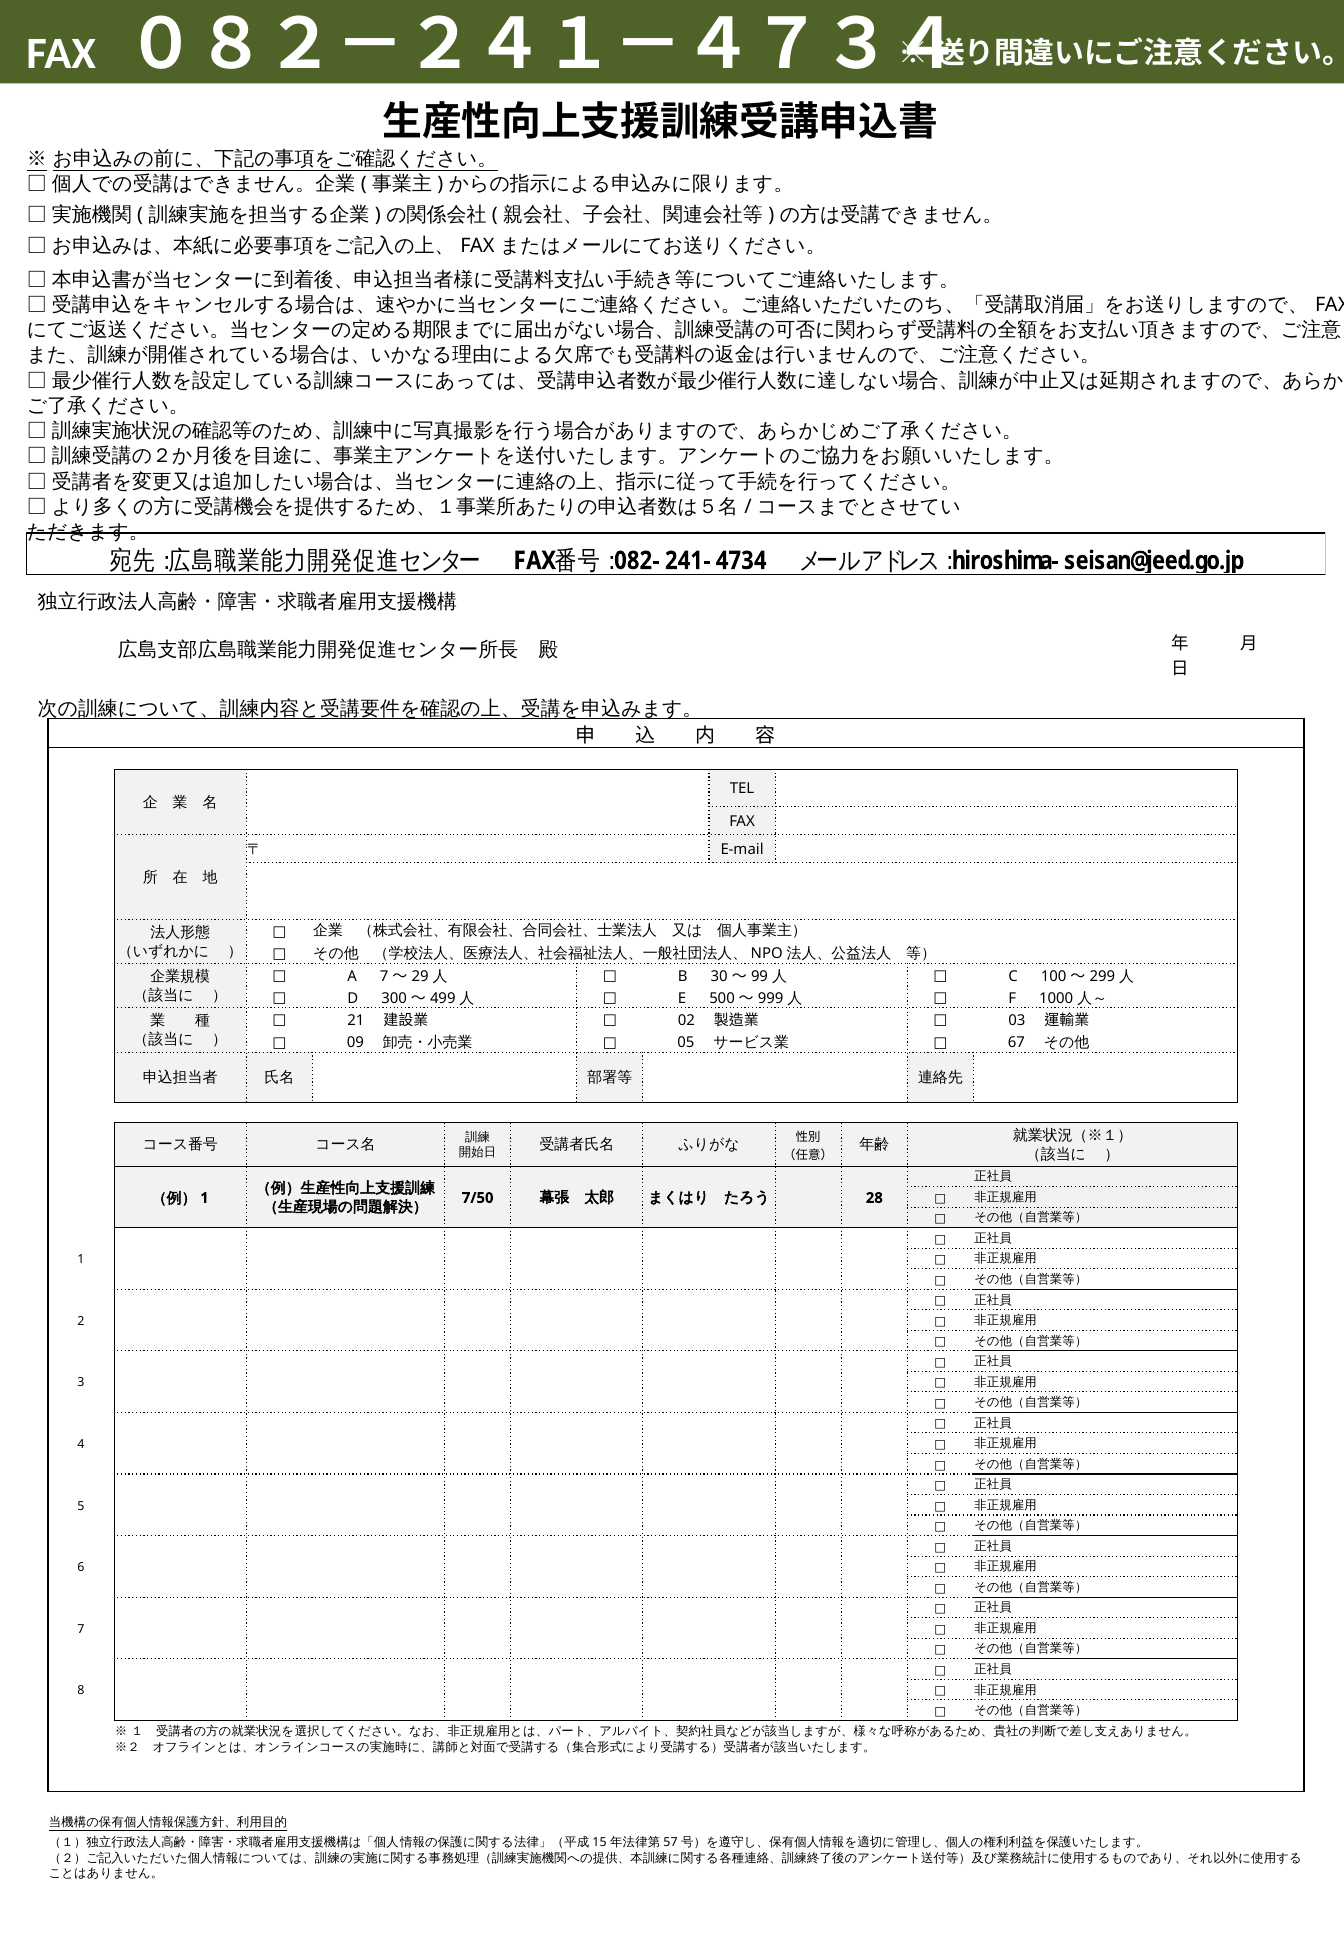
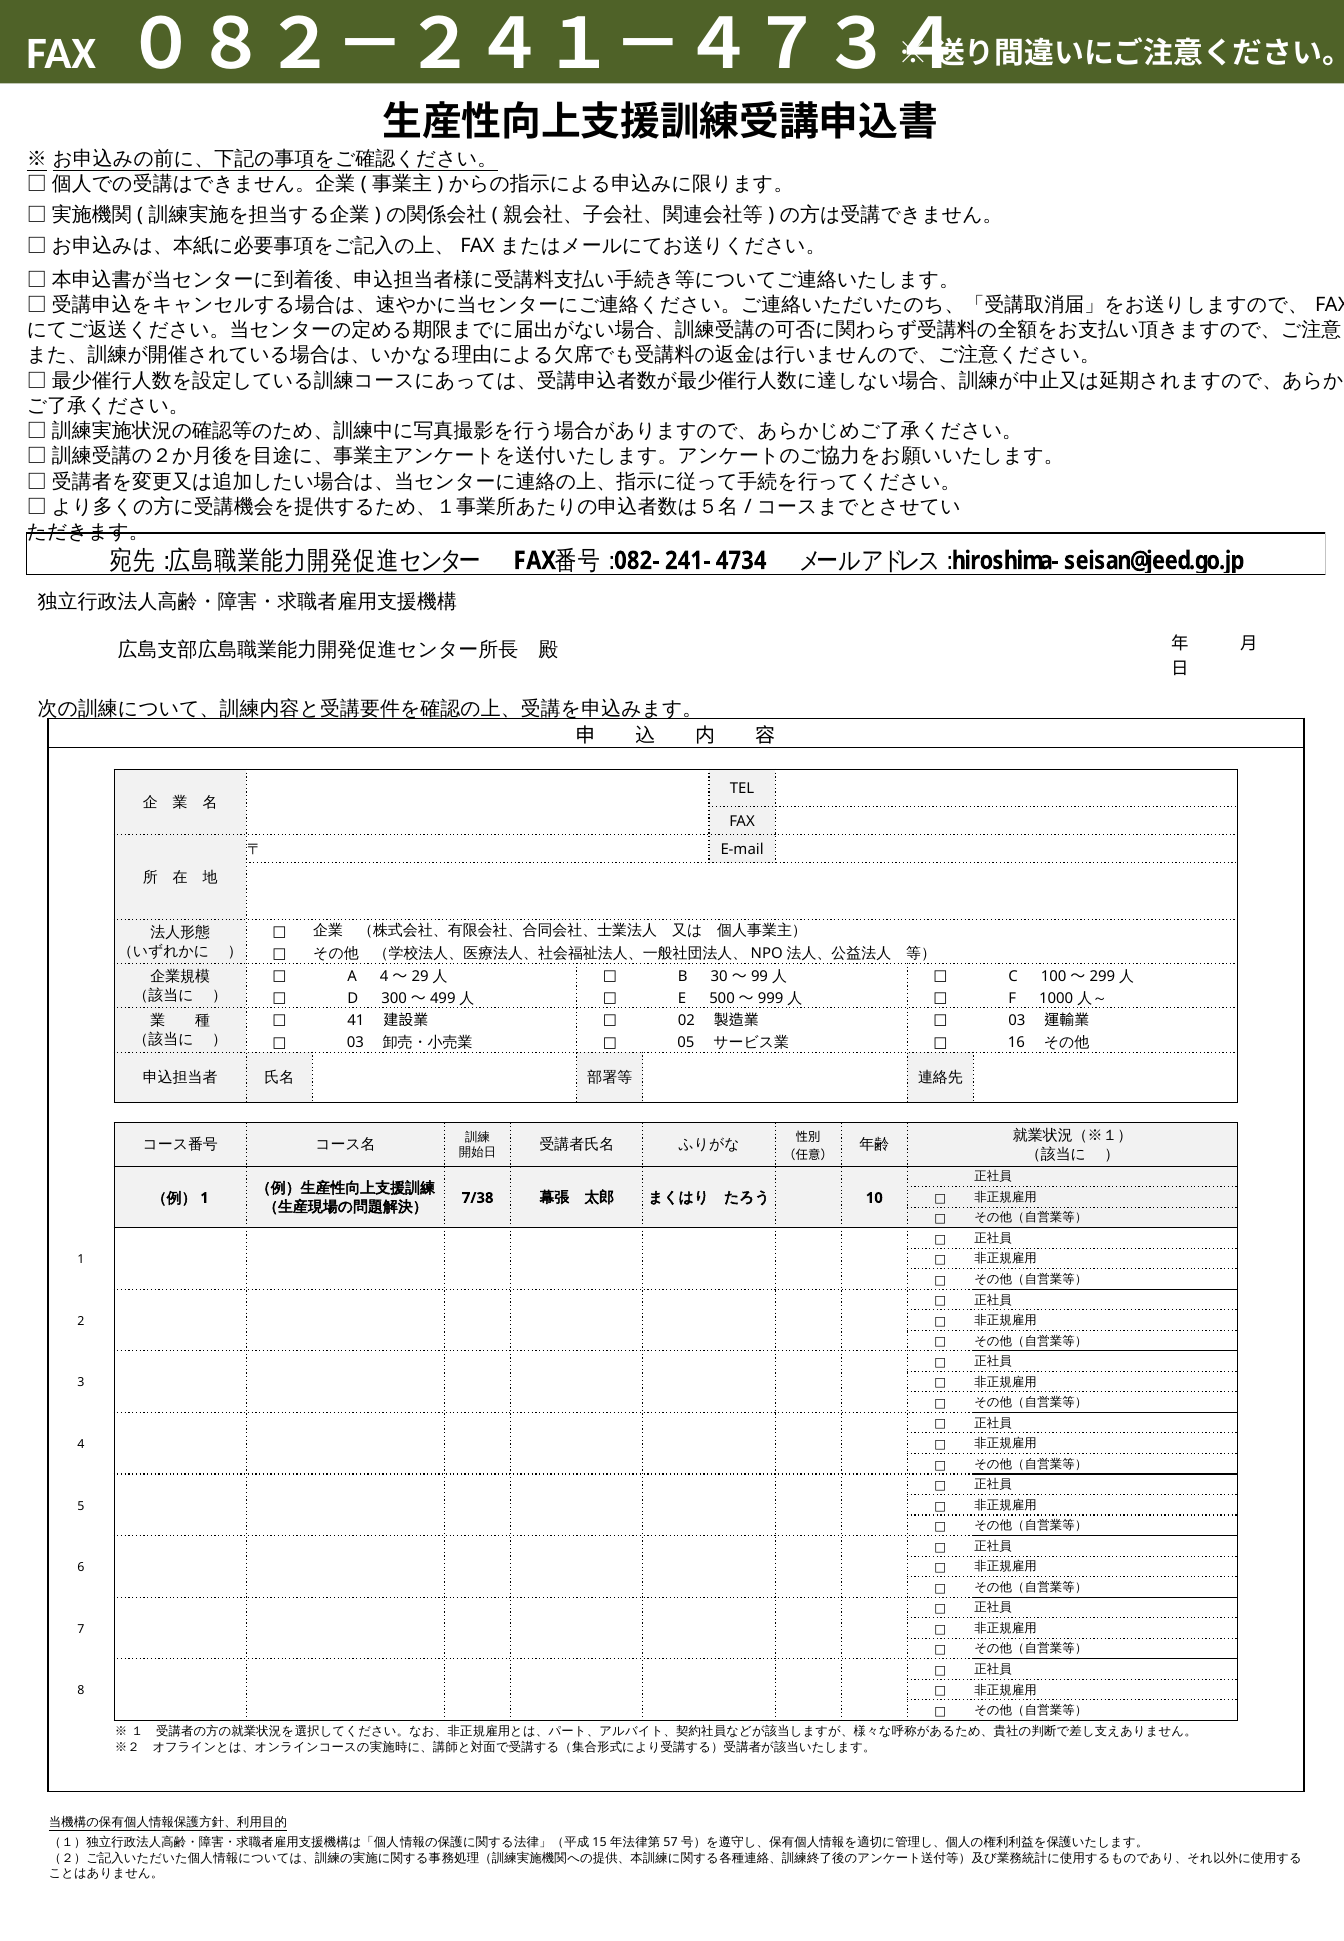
A 7: 7 -> 4 (384, 977)
21: 21 -> 41 (356, 1021)
09: 09 -> 03 (355, 1042)
67: 67 -> 16 (1016, 1042)
7/50: 7/50 -> 7/38 (478, 1198)
28: 28 -> 10 (874, 1198)
